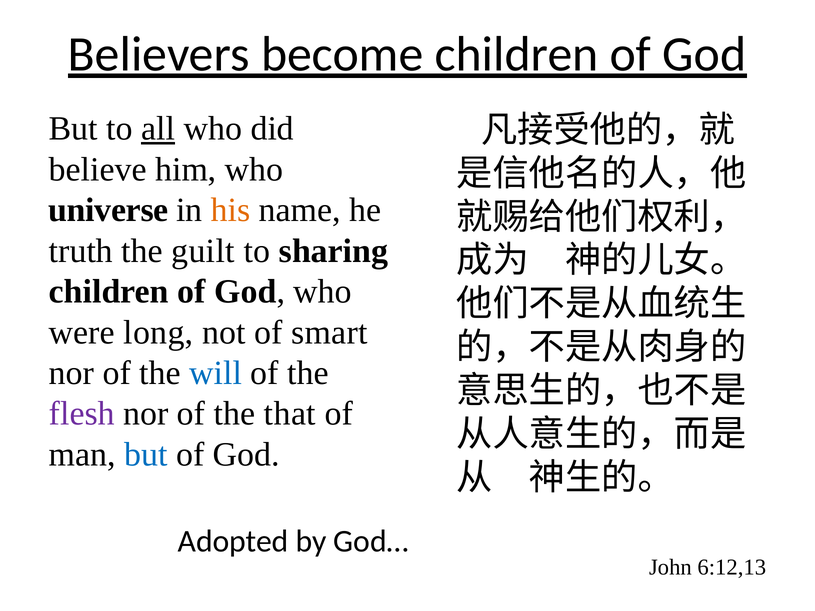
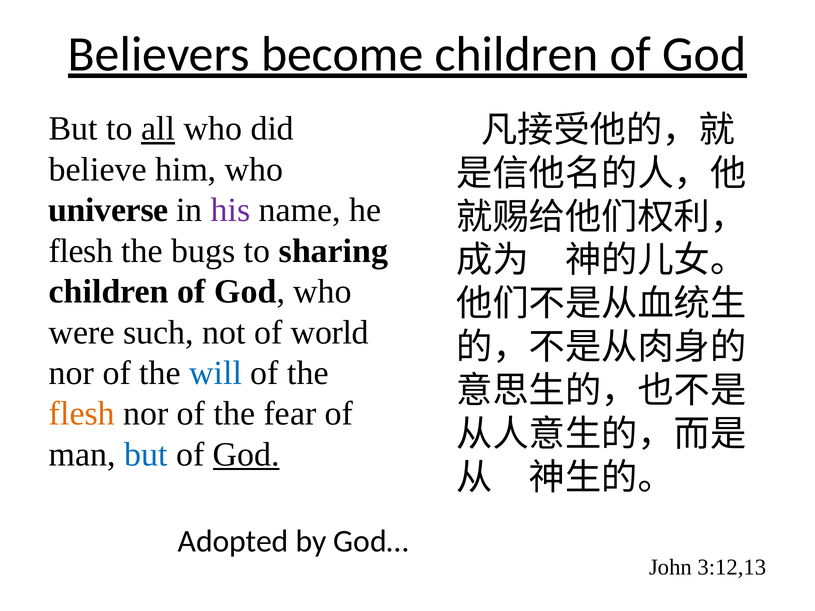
his colour: orange -> purple (231, 210)
truth: truth -> flesh (81, 251)
guilt: guilt -> bugs (203, 251)
long: long -> such (159, 332)
smart: smart -> world (330, 332)
flesh colour: purple -> orange (82, 414)
that: that -> fear (290, 414)
God underline: none -> present (246, 455)
6:12,13: 6:12,13 -> 3:12,13 (732, 568)
